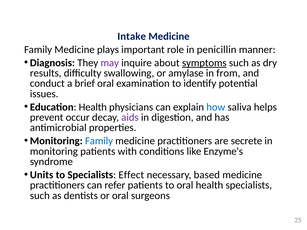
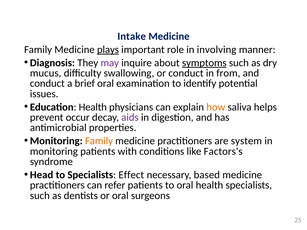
plays underline: none -> present (108, 50)
penicillin: penicillin -> involving (217, 50)
results: results -> mucus (46, 73)
or amylase: amylase -> conduct (186, 73)
how colour: blue -> orange (216, 107)
Family colour: blue -> orange (99, 141)
secrete: secrete -> system (246, 141)
Enzyme's: Enzyme's -> Factors's (223, 151)
Units: Units -> Head (42, 175)
